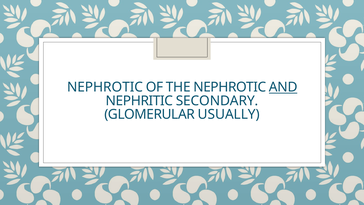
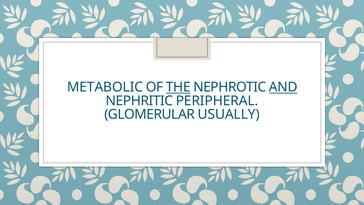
NEPHROTIC: NEPHROTIC -> METABOLIC (105, 87)
THE underline: none -> present (178, 87)
SECONDARY: SECONDARY -> PERIPHERAL (217, 101)
